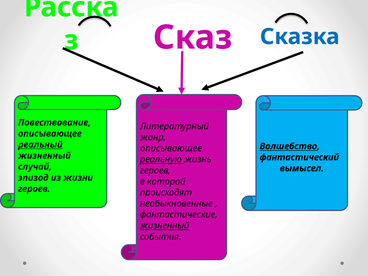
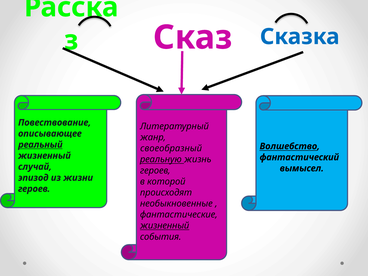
описывающее: описывающее -> своеобразный (171, 148)
